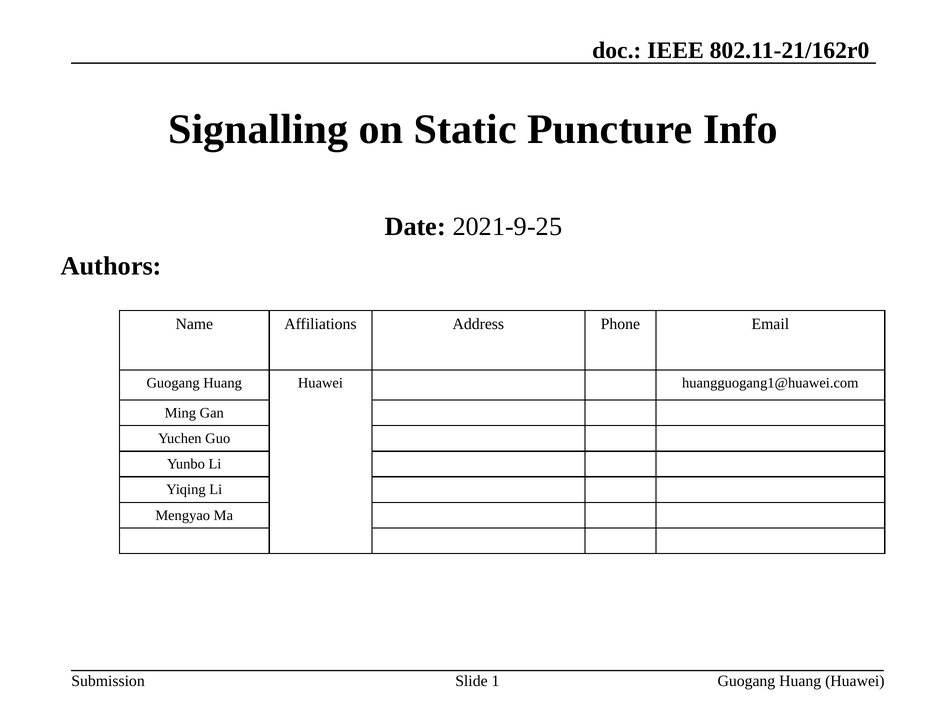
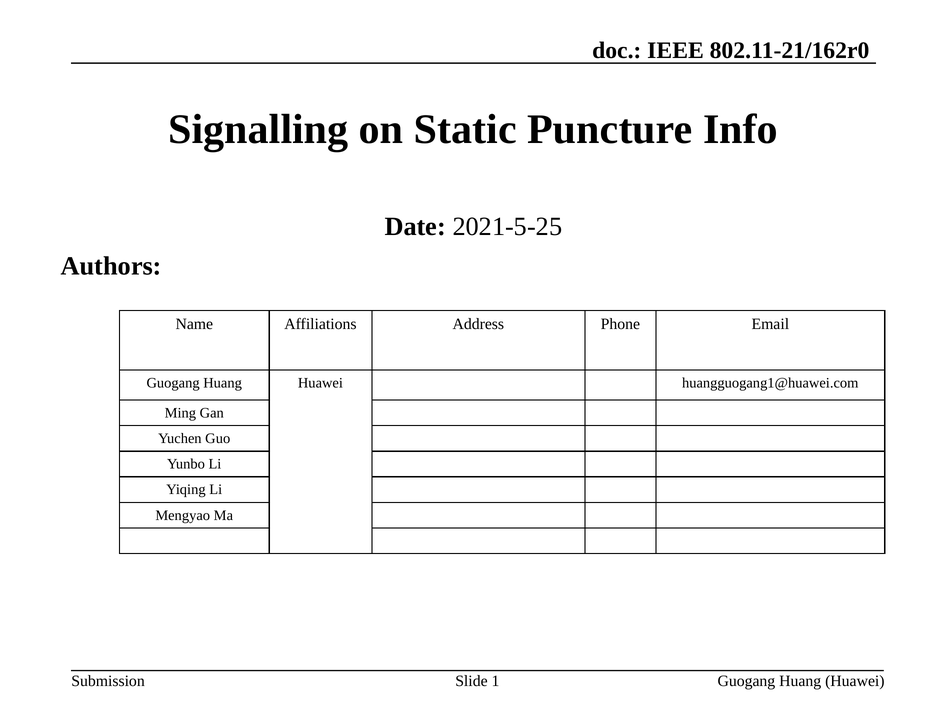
2021-9-25: 2021-9-25 -> 2021-5-25 (507, 227)
